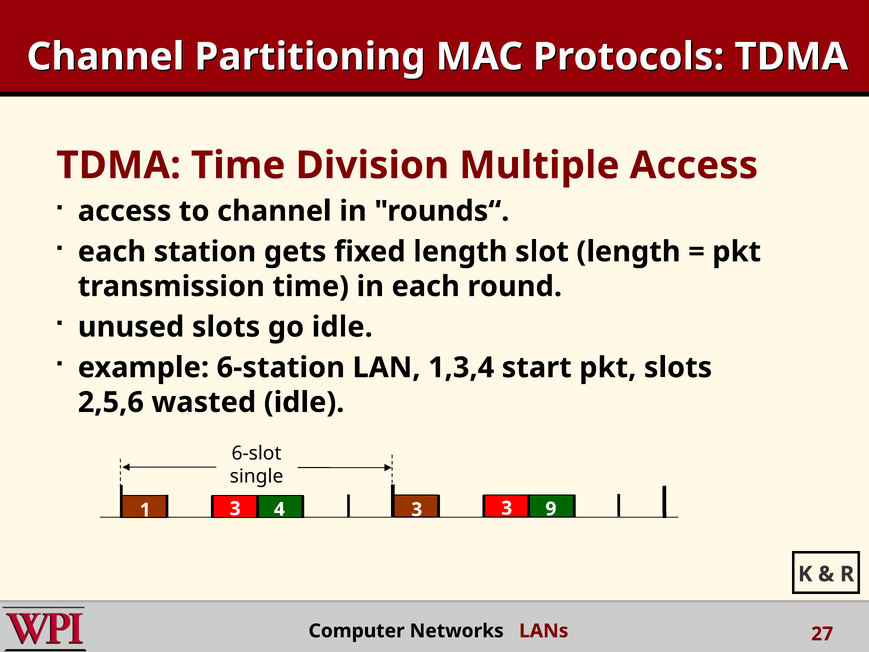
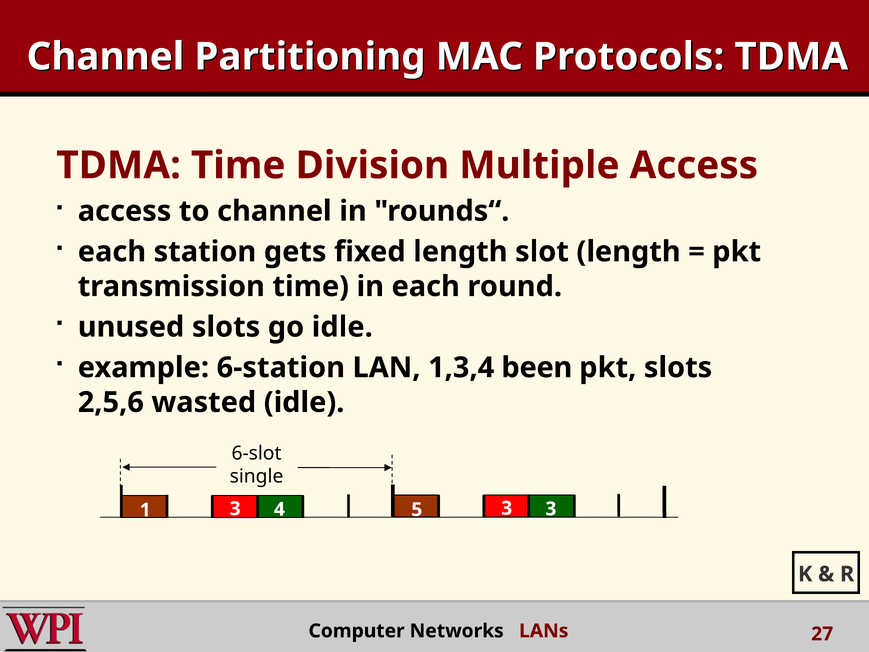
start: start -> been (537, 367)
4 3: 3 -> 5 (417, 509)
3 9: 9 -> 3 (551, 509)
